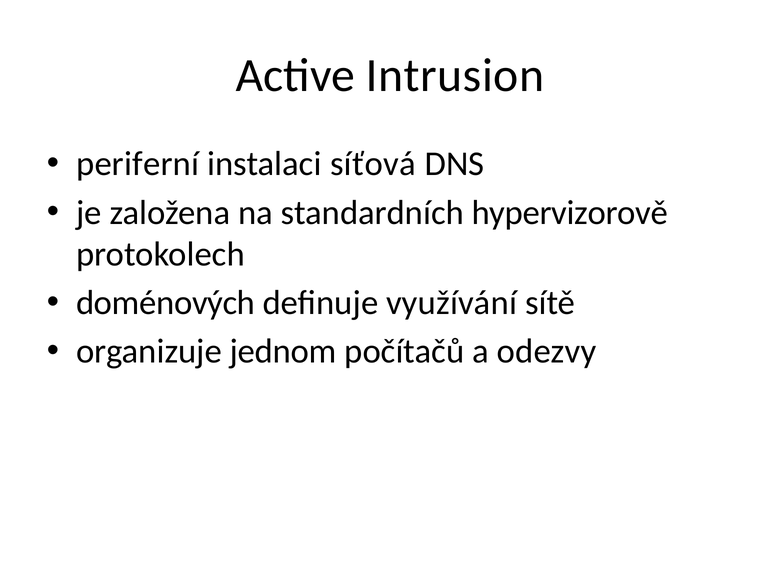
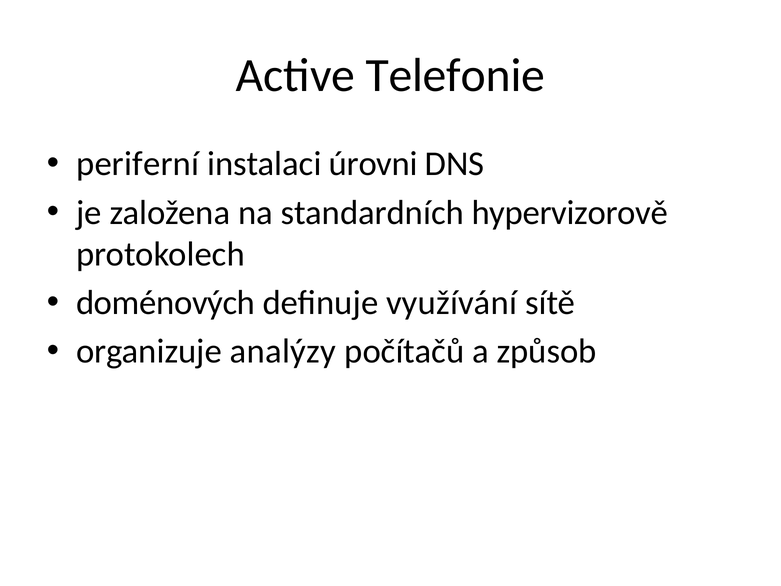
Intrusion: Intrusion -> Telefonie (455, 76)
síťová: síťová -> úrovni (373, 164)
jednom: jednom -> analýzy (283, 351)
odezvy: odezvy -> způsob (547, 351)
